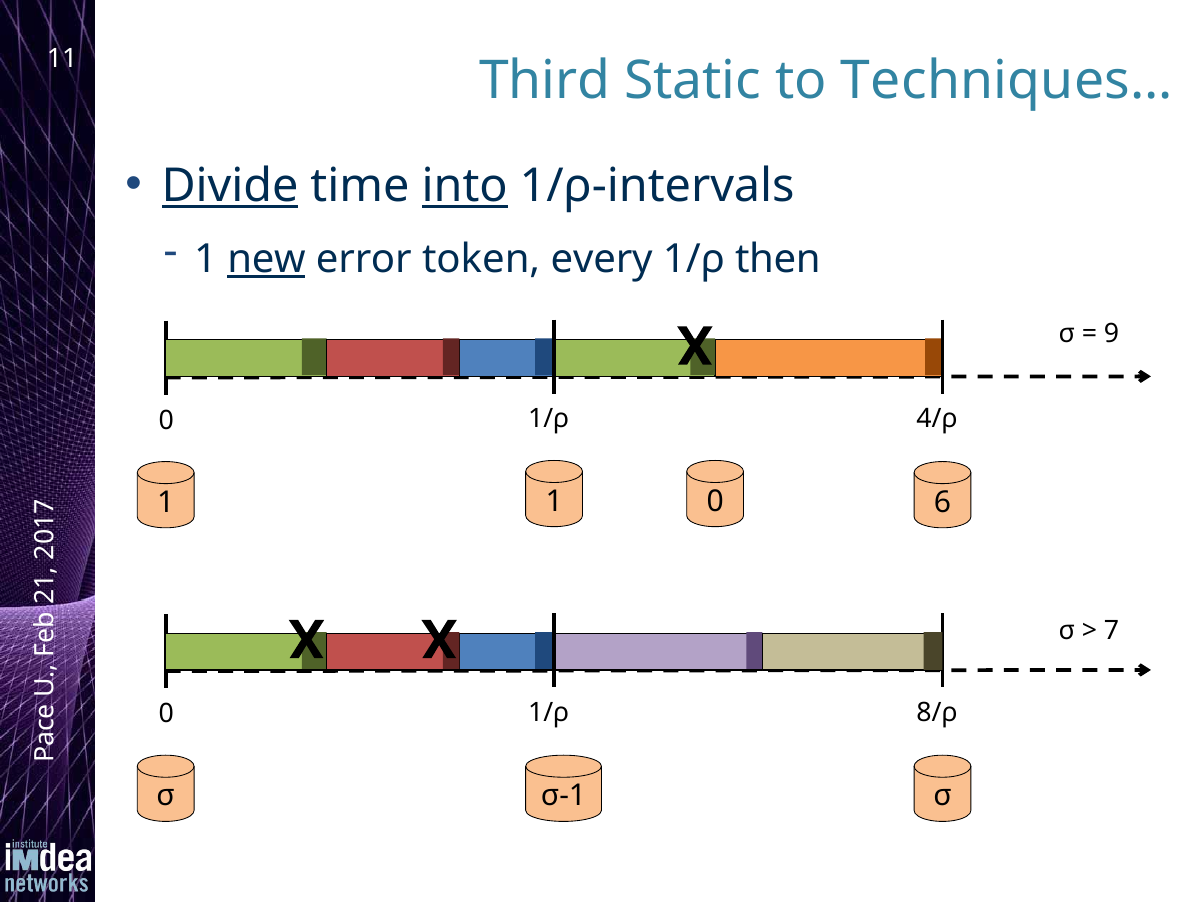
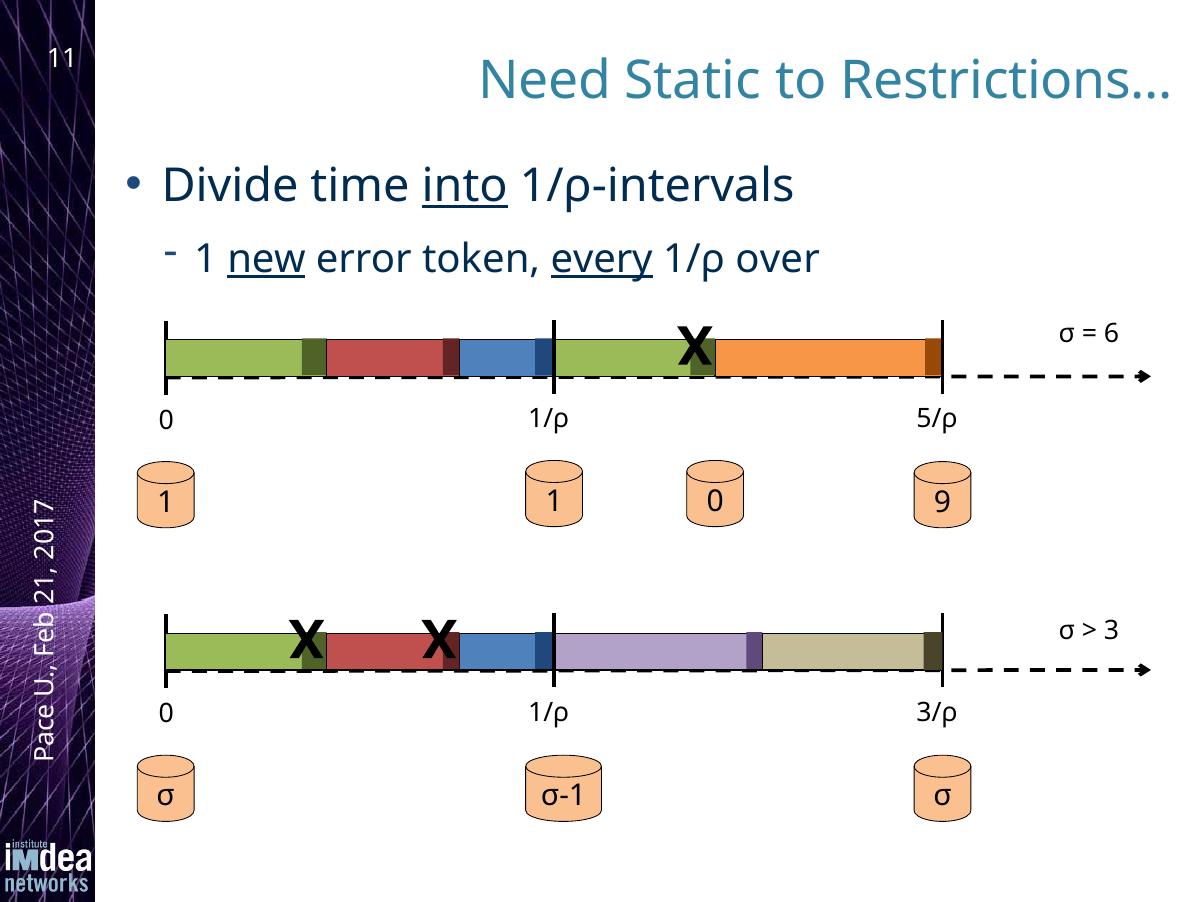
Third: Third -> Need (545, 81)
Techniques…: Techniques… -> Restrictions… (1007, 81)
Divide underline: present -> none (230, 186)
every underline: none -> present (602, 259)
then: then -> over (778, 259)
9: 9 -> 6 (1111, 334)
4/ρ: 4/ρ -> 5/ρ (937, 419)
6: 6 -> 9 (943, 502)
7: 7 -> 3 (1111, 630)
8/ρ: 8/ρ -> 3/ρ (937, 713)
